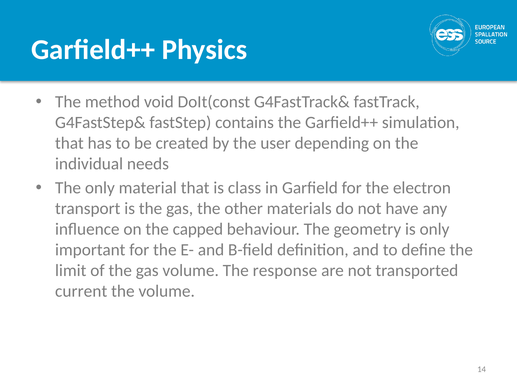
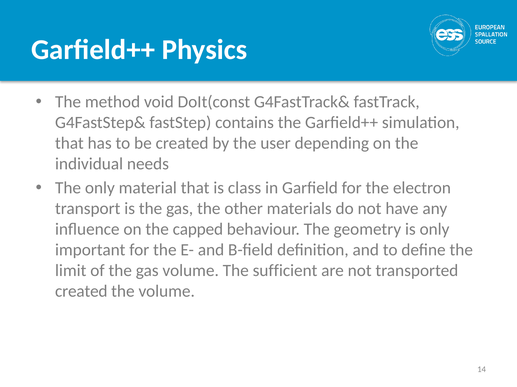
response: response -> sufficient (285, 271)
current: current -> created (81, 292)
